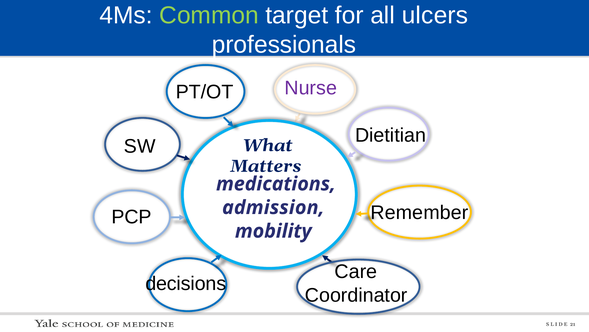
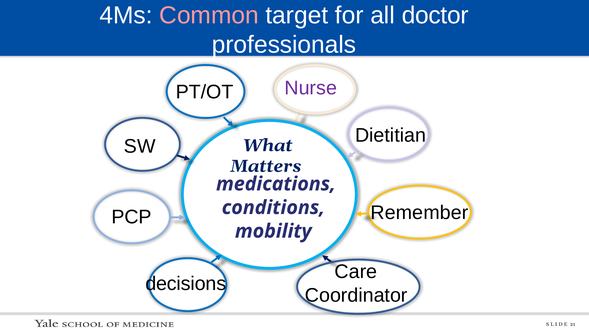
Common colour: light green -> pink (209, 15)
ulcers: ulcers -> doctor (435, 15)
admission: admission -> conditions (273, 207)
